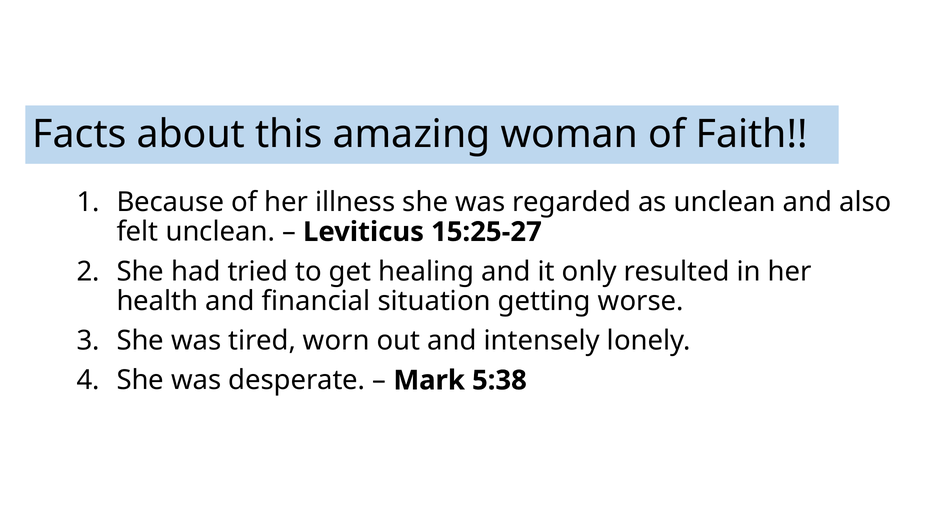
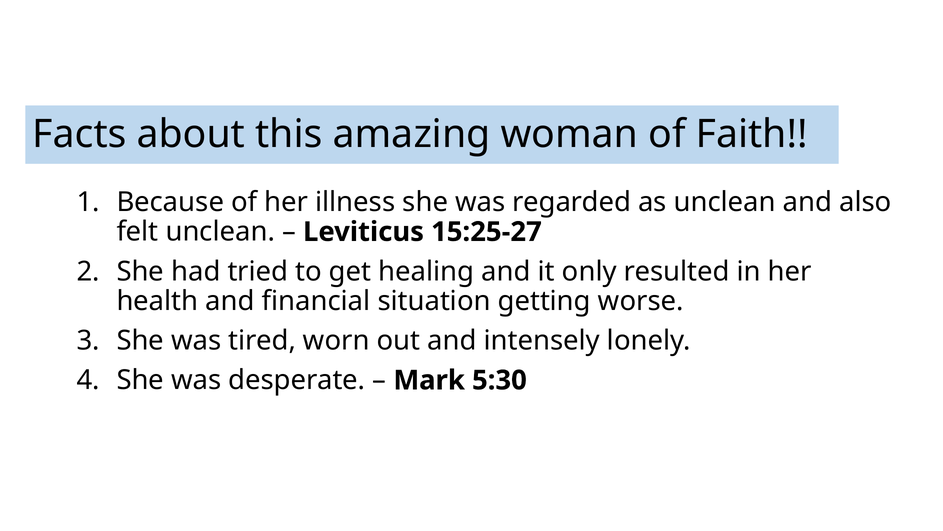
5:38: 5:38 -> 5:30 (499, 380)
